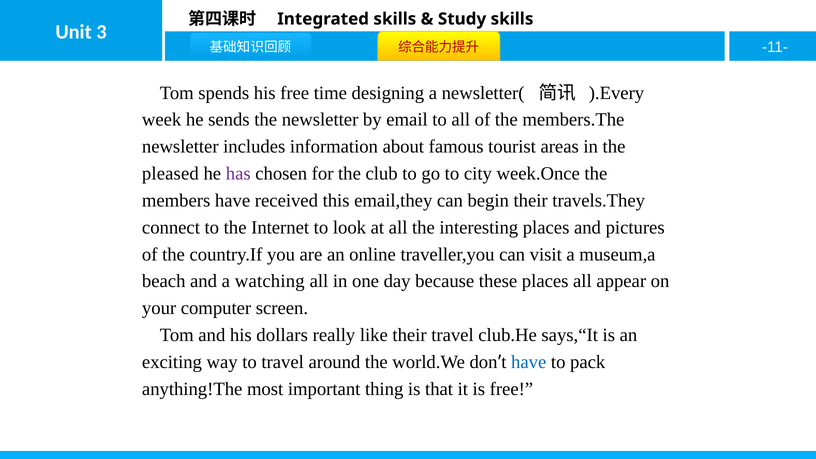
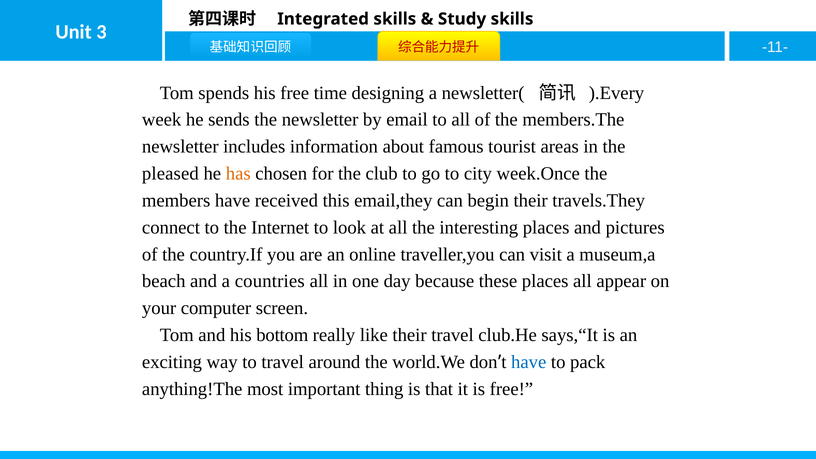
has colour: purple -> orange (238, 174)
watching: watching -> countries (270, 281)
dollars: dollars -> bottom (282, 335)
